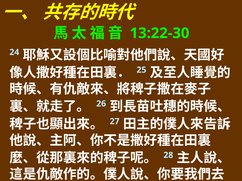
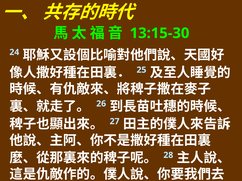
13:22-30: 13:22-30 -> 13:15-30 (160, 33)
